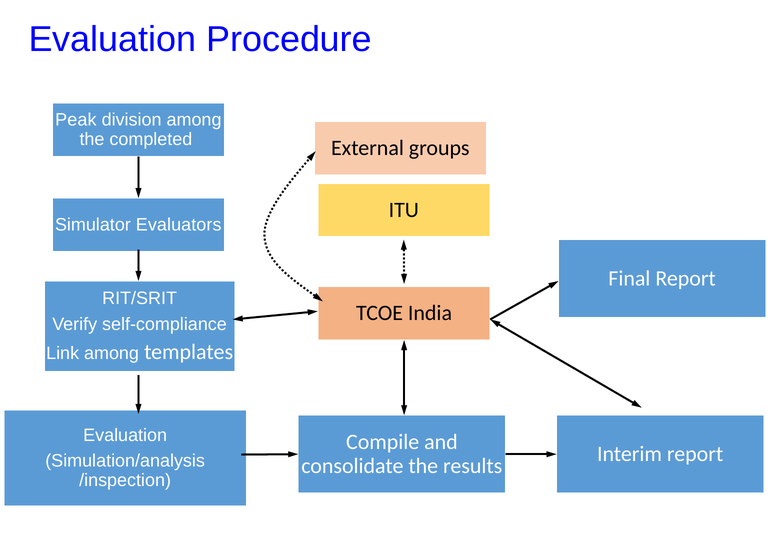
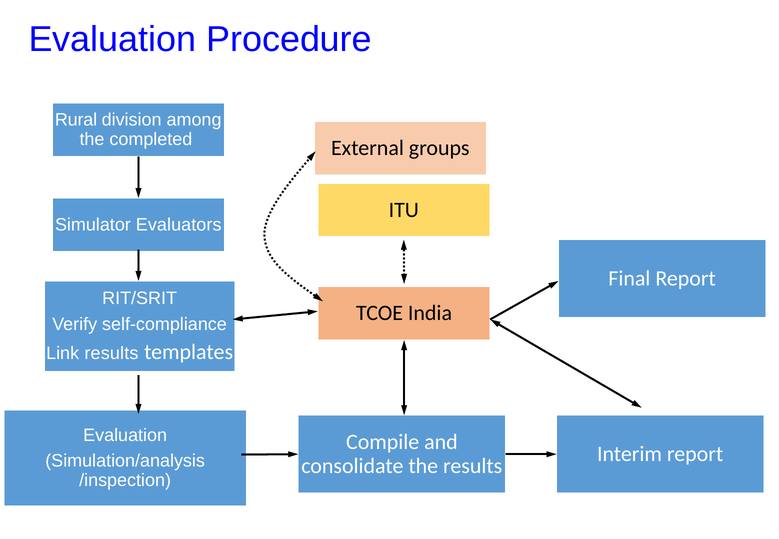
Peak: Peak -> Rural (76, 120)
Link among: among -> results (111, 353)
